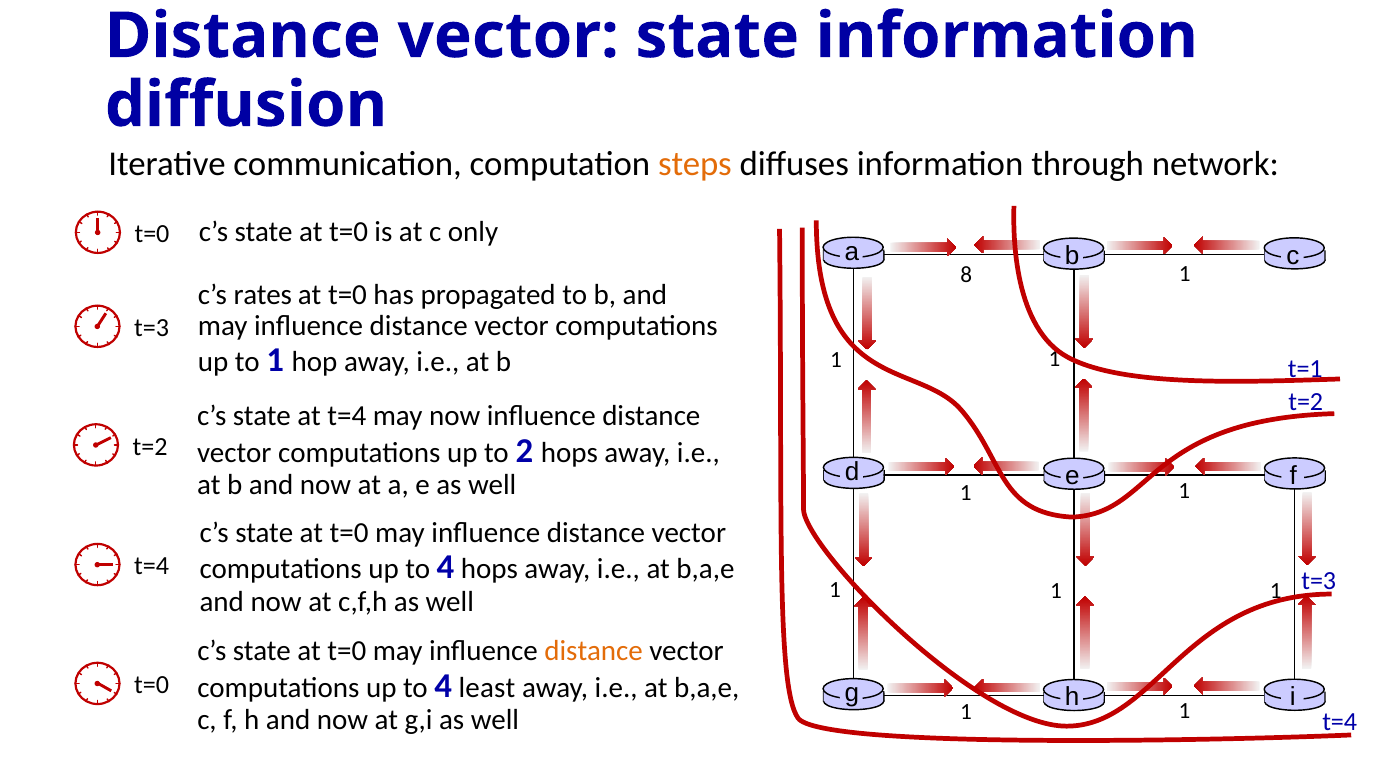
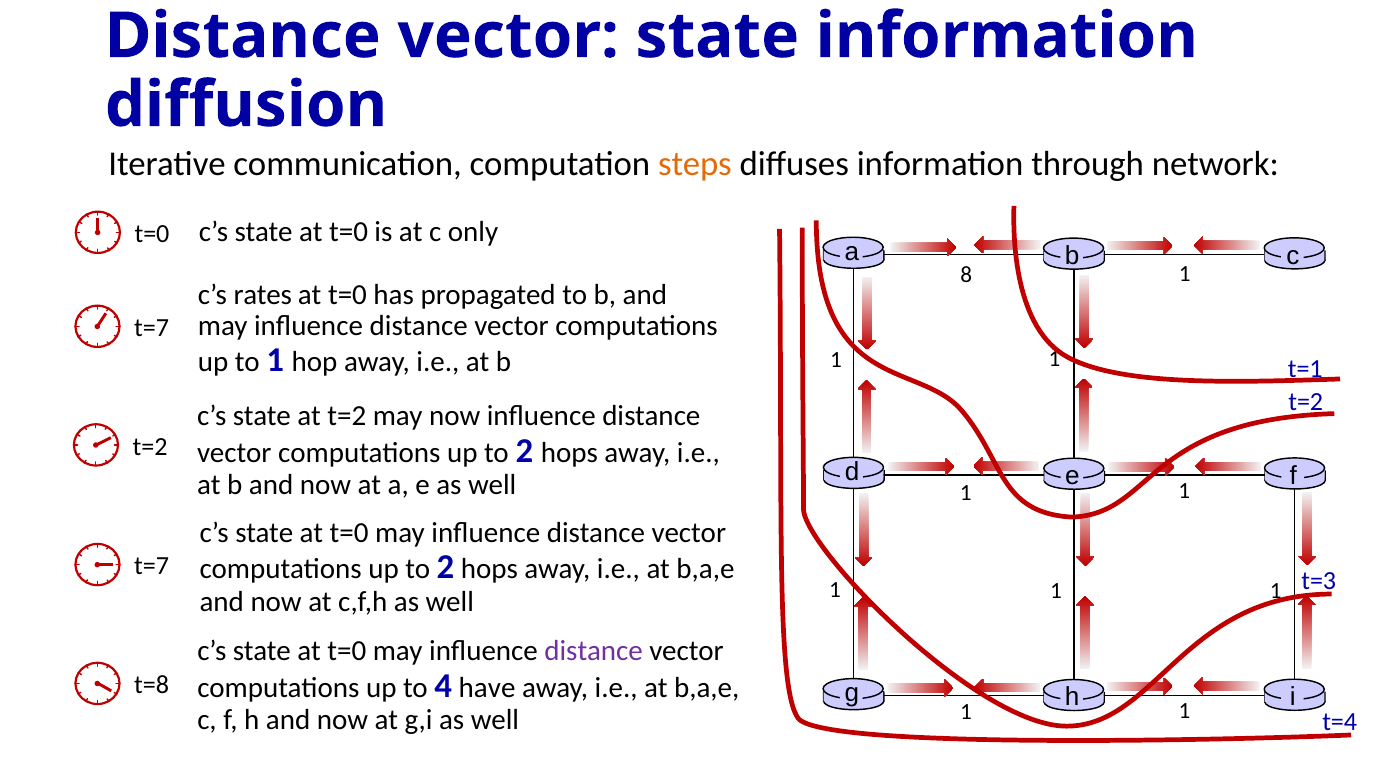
t=3: t=3 -> t=7 (152, 328)
at t=4: t=4 -> t=2 (347, 416)
t=4: t=4 -> t=7 (152, 566)
4: 4 -> 2 (446, 567)
distance colour: orange -> purple (594, 651)
t=0: t=0 -> t=8 (152, 685)
least: least -> have (487, 688)
